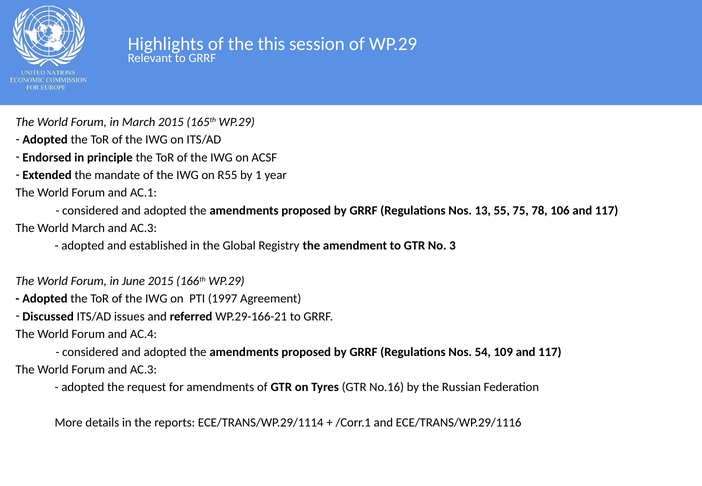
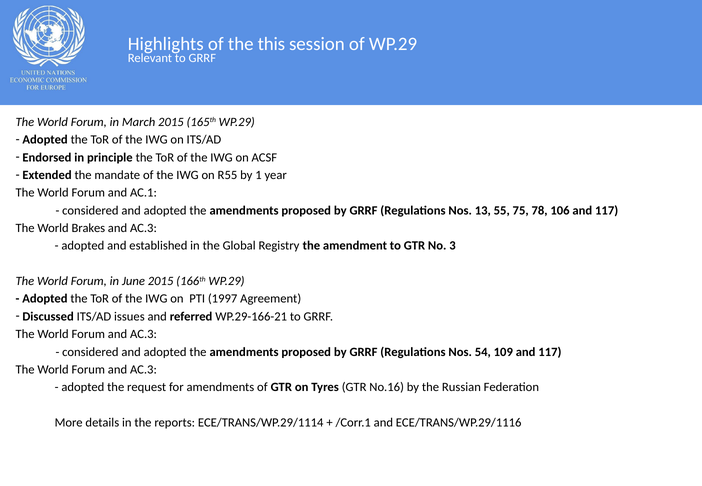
World March: March -> Brakes (88, 228)
AC.4: AC.4 -> AC.3 (143, 334)
